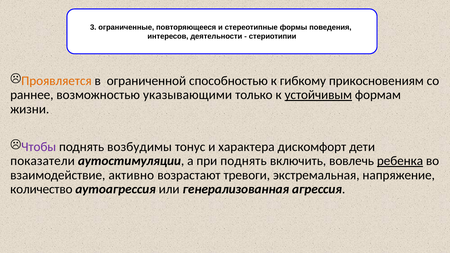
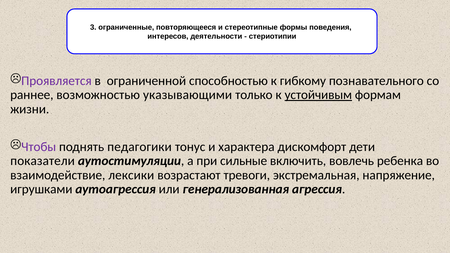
Проявляется colour: orange -> purple (56, 81)
прикосновениям: прикосновениям -> познавательного (376, 81)
возбудимы: возбудимы -> педагогики (140, 147)
при поднять: поднять -> сильные (244, 161)
ребенка underline: present -> none (400, 161)
активно: активно -> лексики (131, 175)
количество: количество -> игрушками (41, 189)
